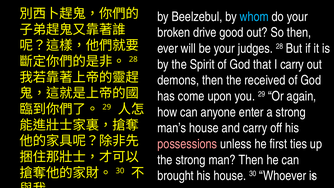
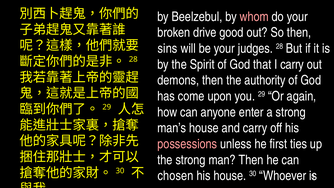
whom colour: light blue -> pink (254, 17)
ever: ever -> sins (168, 48)
received: received -> authority (265, 80)
brought: brought -> chosen (175, 176)
